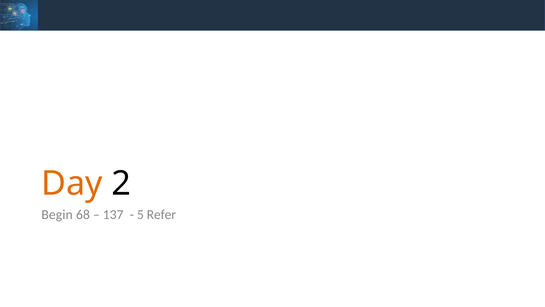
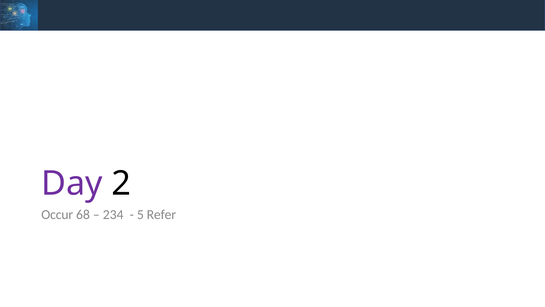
Day colour: orange -> purple (72, 183)
Begin: Begin -> Occur (57, 214)
137: 137 -> 234 (113, 214)
